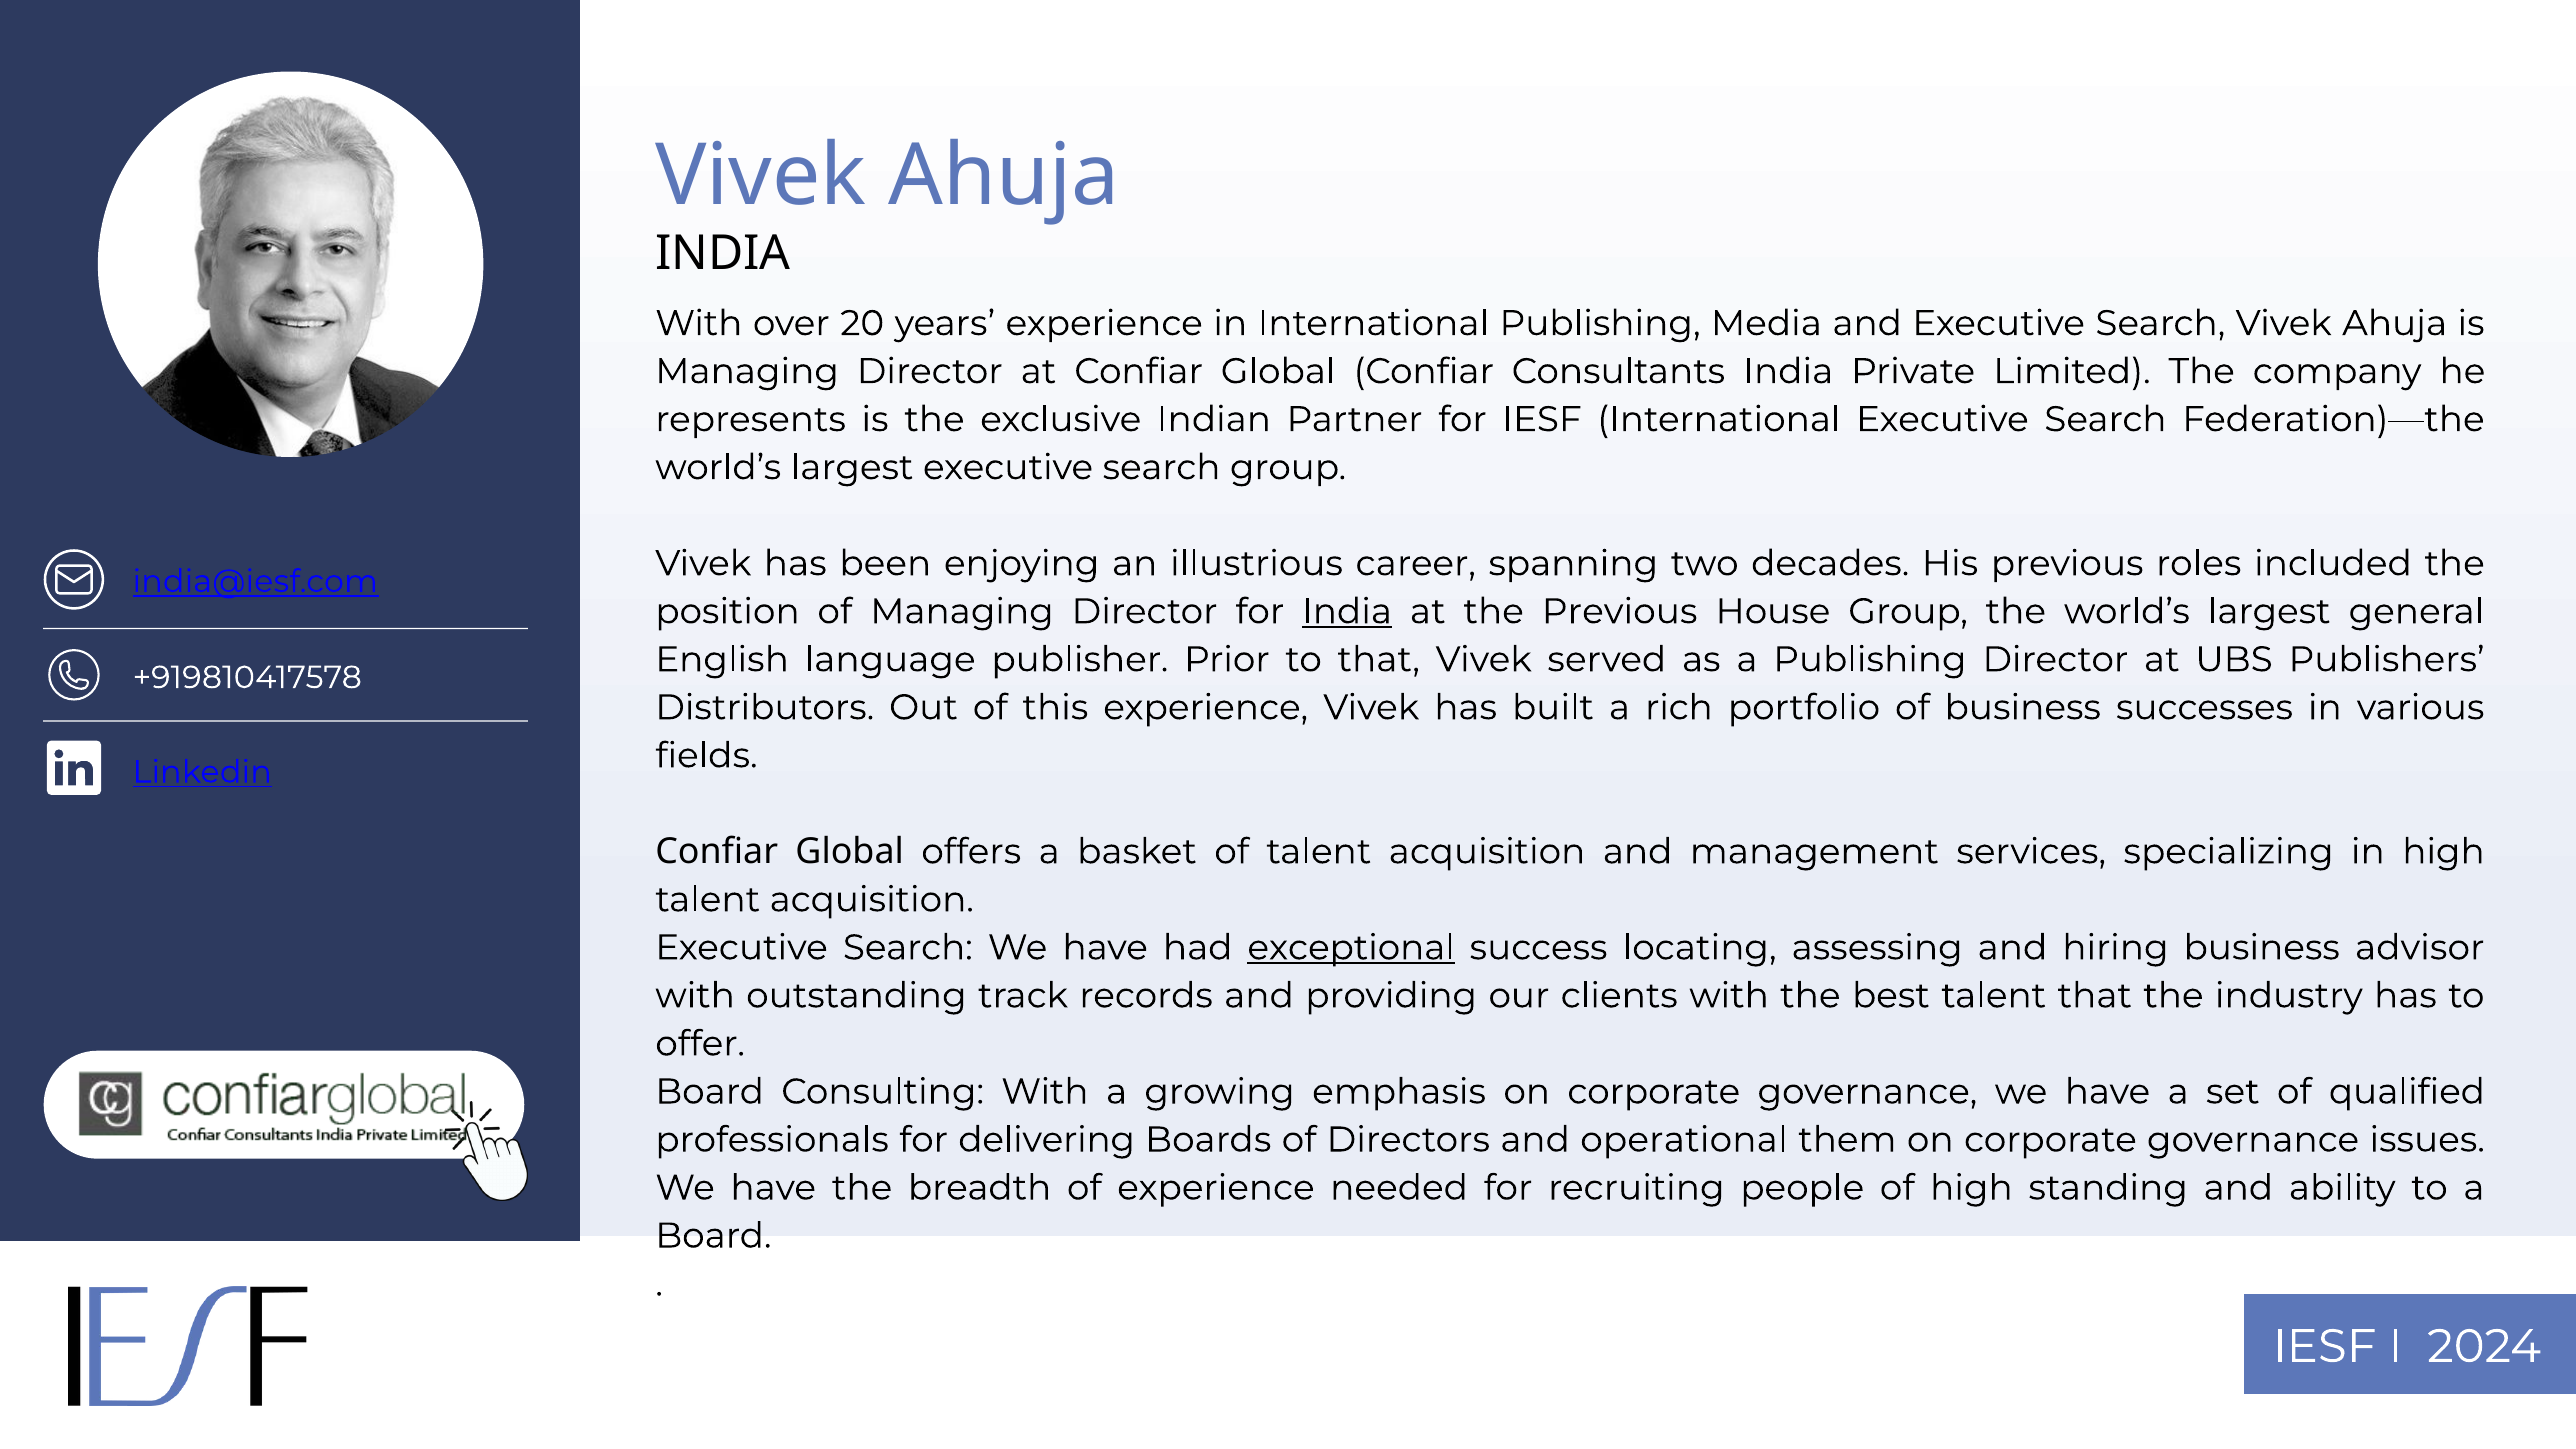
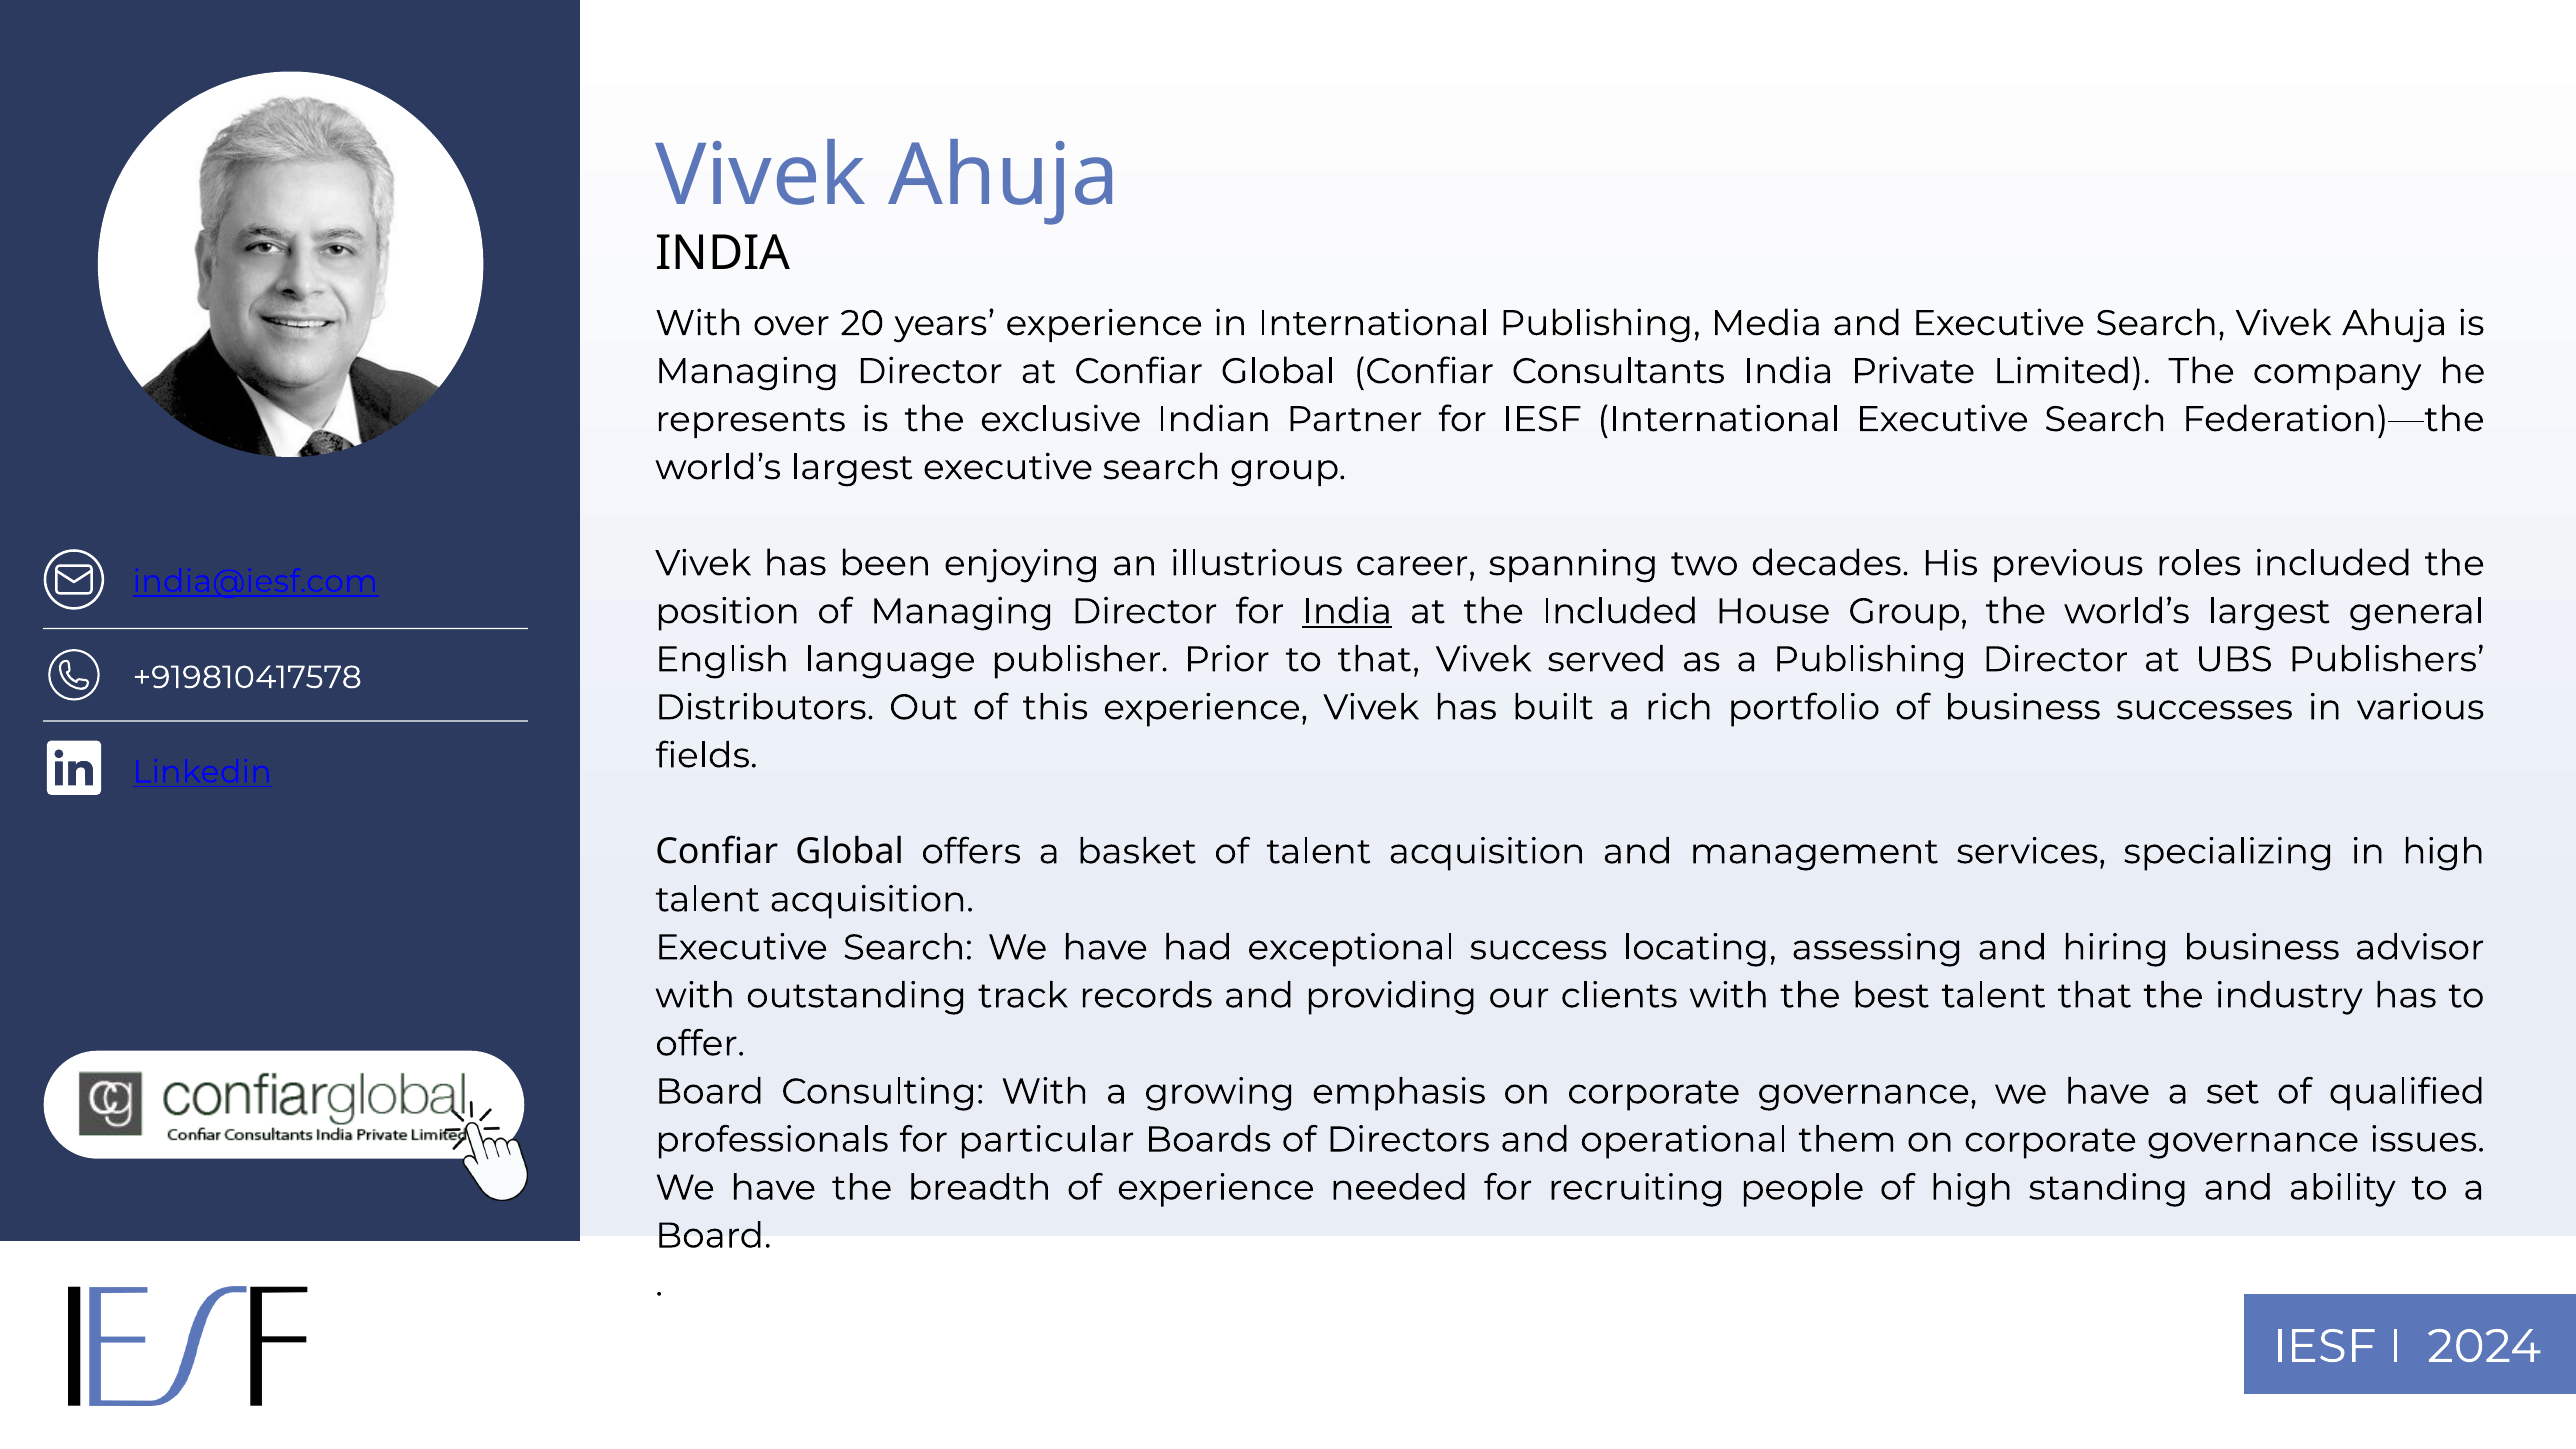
the Previous: Previous -> Included (1620, 611)
exceptional underline: present -> none (1351, 948)
delivering: delivering -> particular (1046, 1140)
